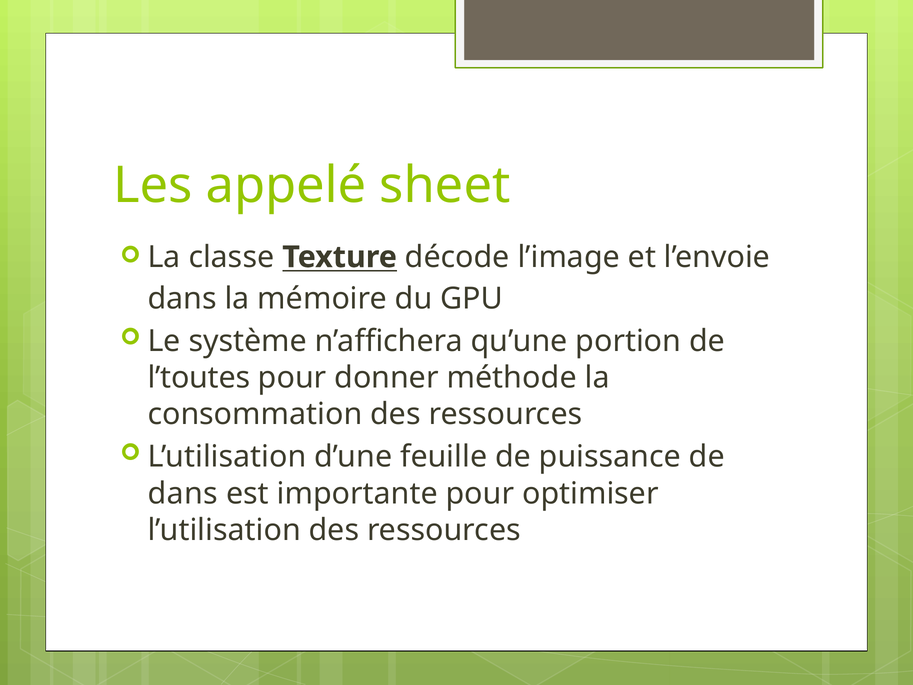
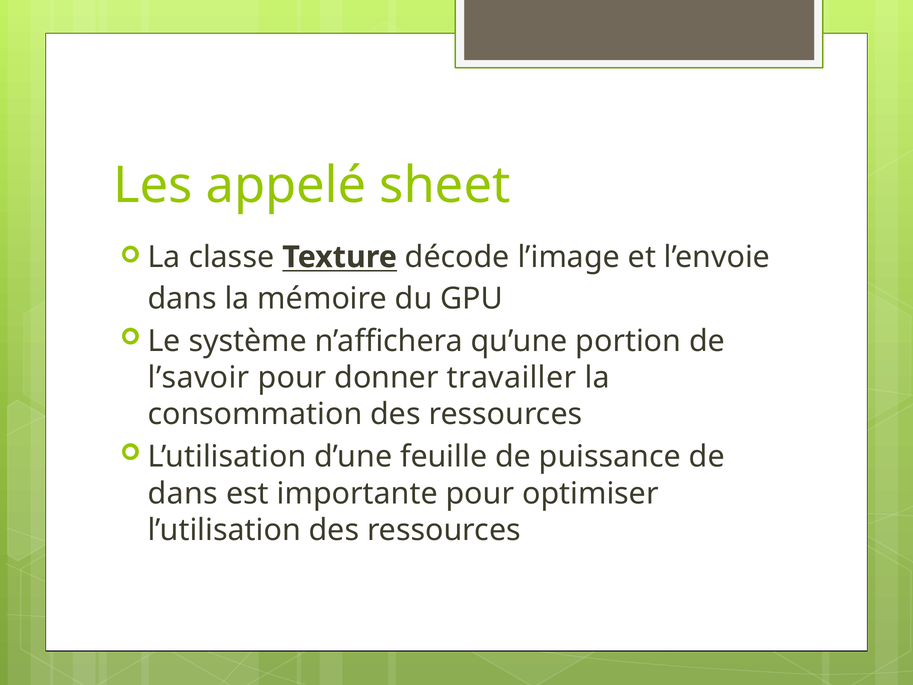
l’toutes: l’toutes -> l’savoir (199, 378)
méthode: méthode -> travailler (512, 378)
